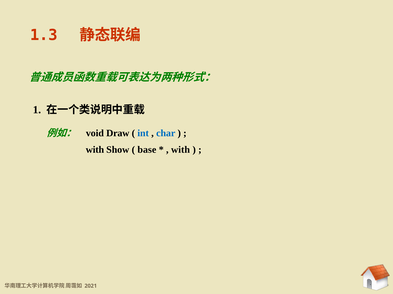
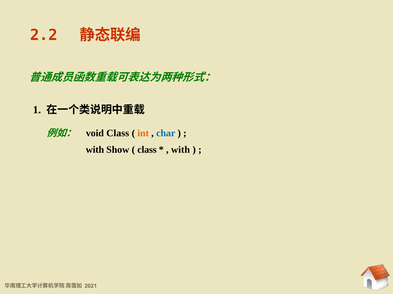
1.3: 1.3 -> 2.2 (44, 35)
void Draw: Draw -> Class (118, 134)
int colour: blue -> orange (143, 134)
base: base -> class (147, 150)
